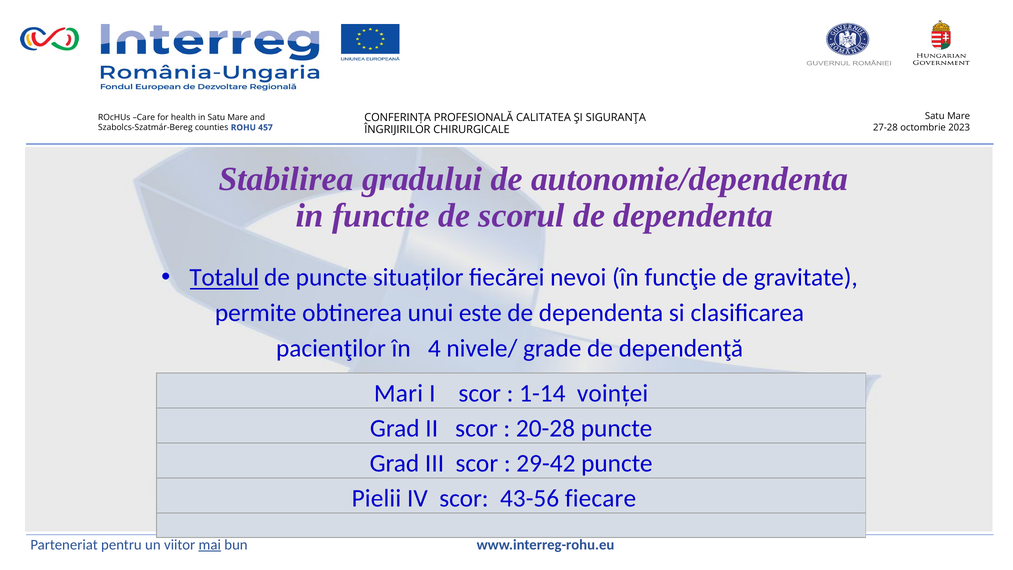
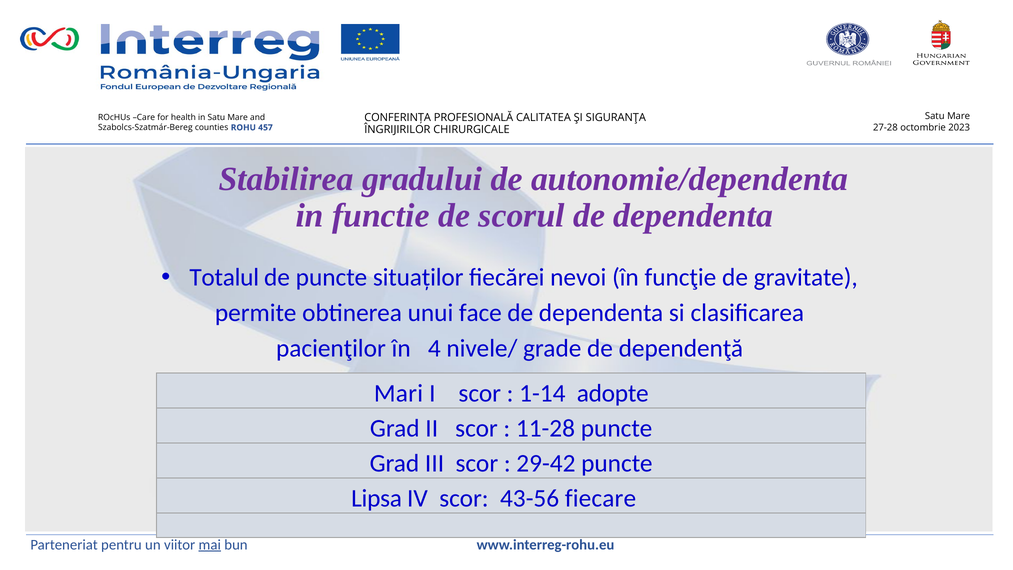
Totalul underline: present -> none (224, 278)
este: este -> face (480, 313)
voinţei: voinţei -> adopte (613, 393)
20-28: 20-28 -> 11-28 (545, 428)
Pielii: Pielii -> Lipsa (377, 498)
